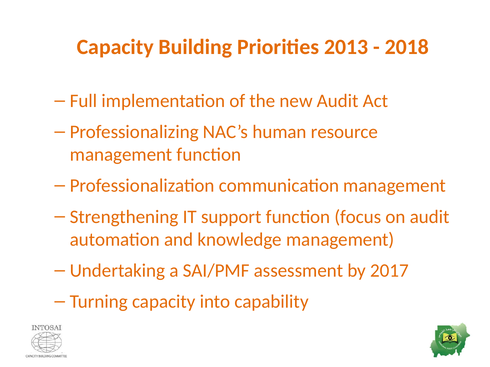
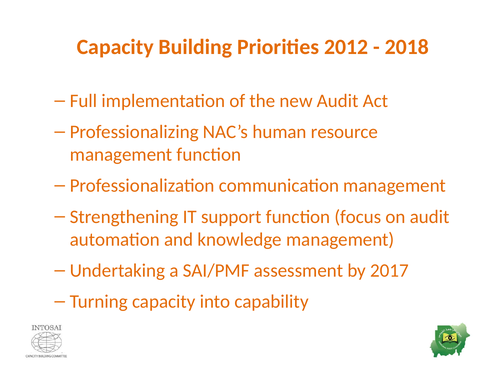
2013: 2013 -> 2012 (346, 47)
